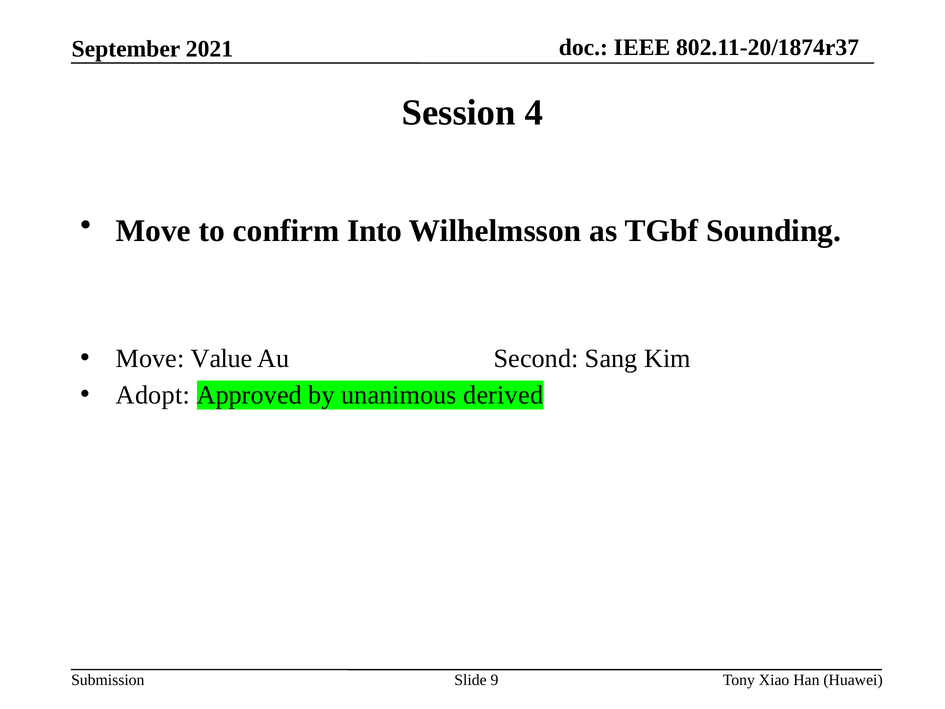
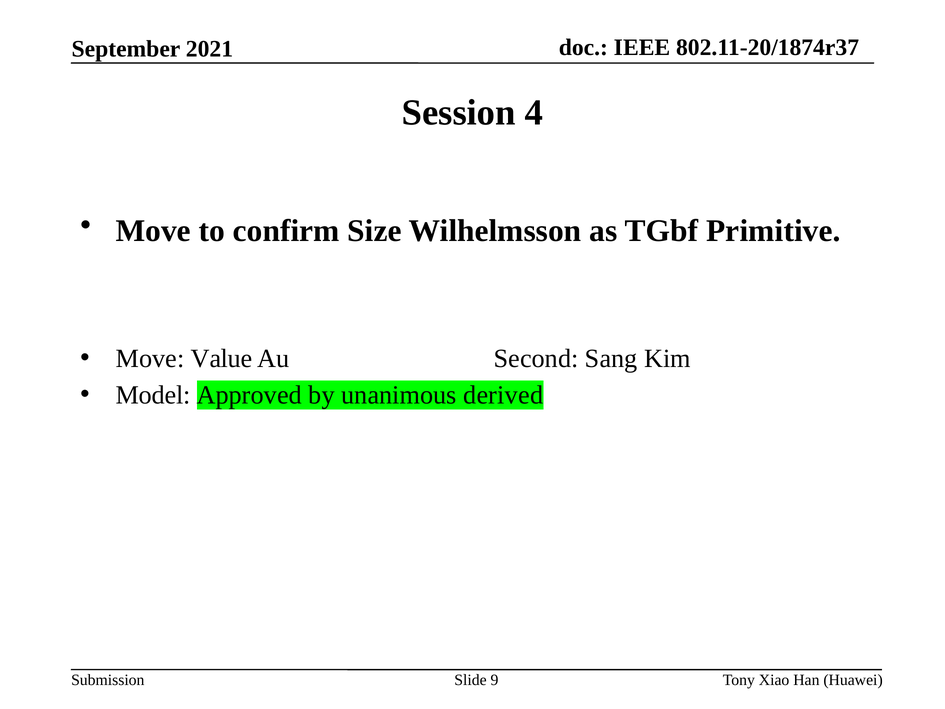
Into: Into -> Size (374, 231)
Sounding: Sounding -> Primitive (773, 231)
Adopt: Adopt -> Model (153, 395)
